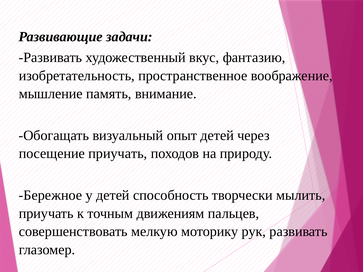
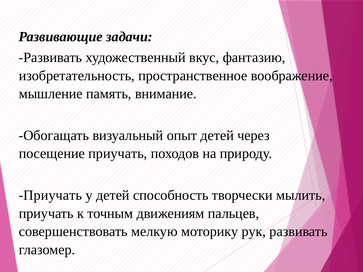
Бережное: Бережное -> Приучать (50, 195)
